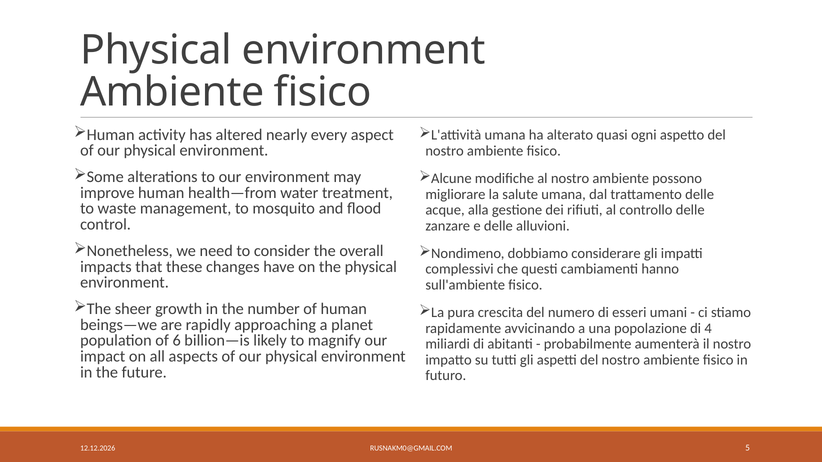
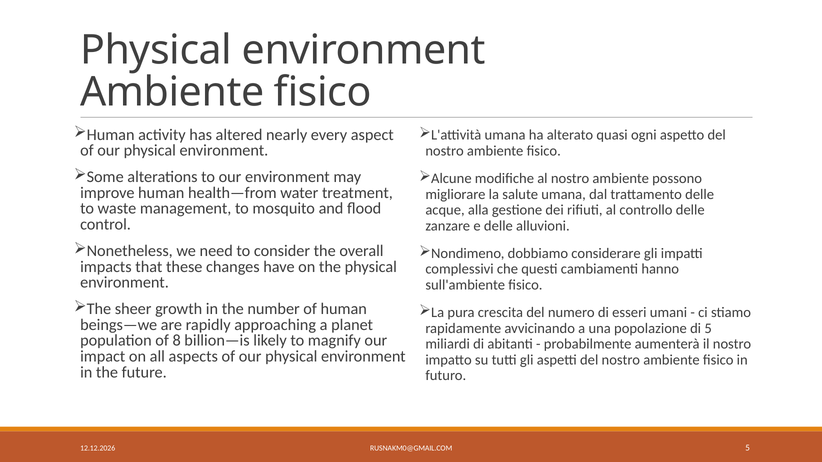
di 4: 4 -> 5 (708, 329)
6: 6 -> 8 (177, 341)
